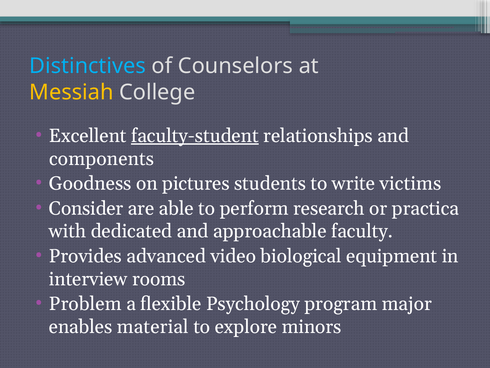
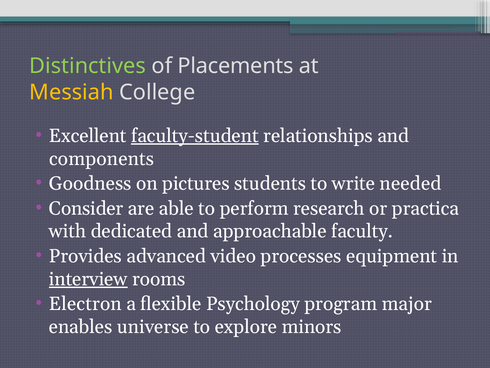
Distinctives colour: light blue -> light green (88, 66)
Counselors: Counselors -> Placements (236, 66)
victims: victims -> needed (410, 183)
biological: biological -> processes (301, 256)
interview underline: none -> present (88, 279)
Problem: Problem -> Electron (85, 304)
material: material -> universe (153, 326)
